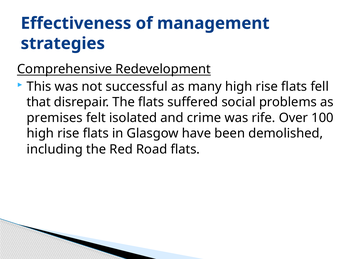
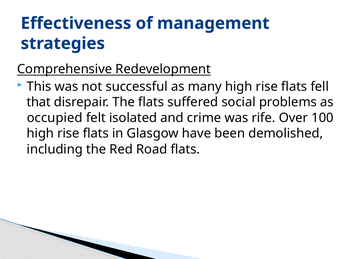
premises: premises -> occupied (55, 118)
